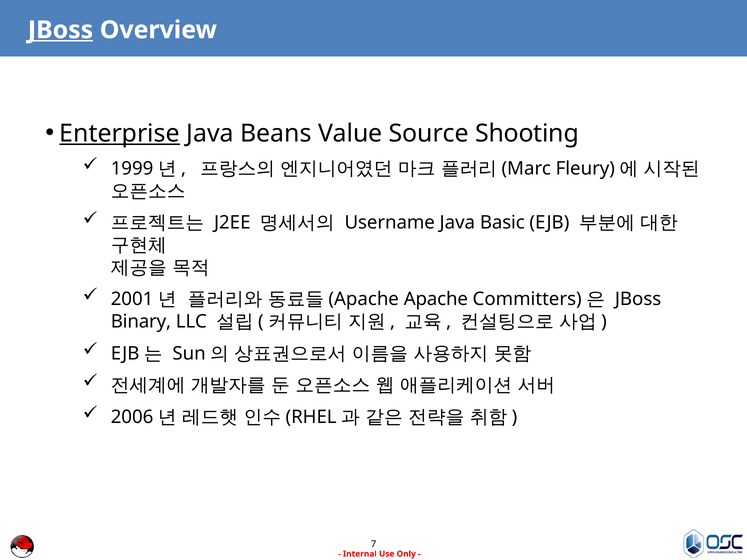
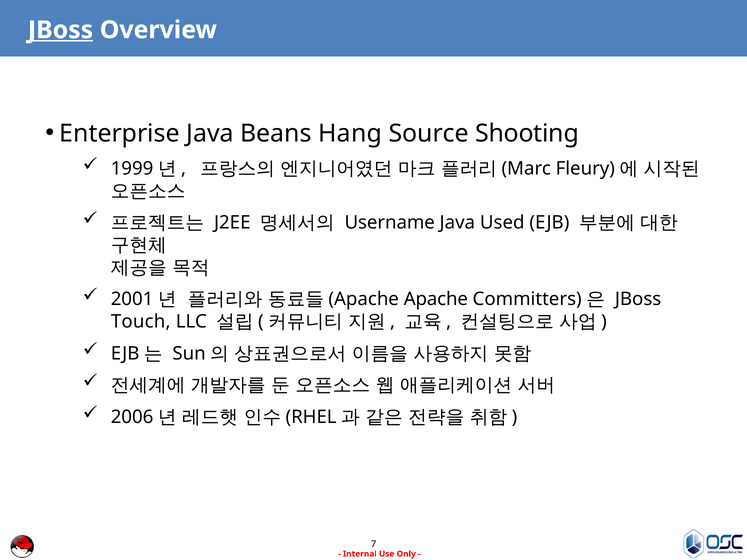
Enterprise underline: present -> none (120, 134)
Value: Value -> Hang (350, 134)
Basic: Basic -> Used (502, 223)
Binary: Binary -> Touch (141, 322)
